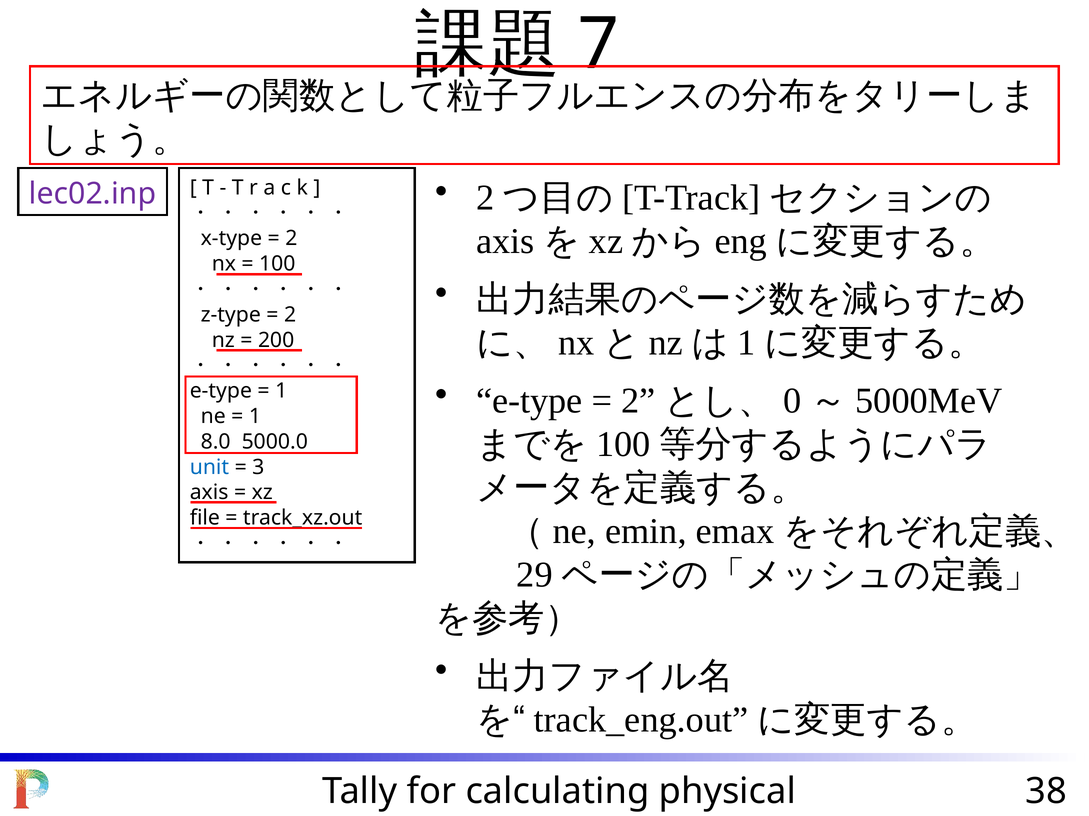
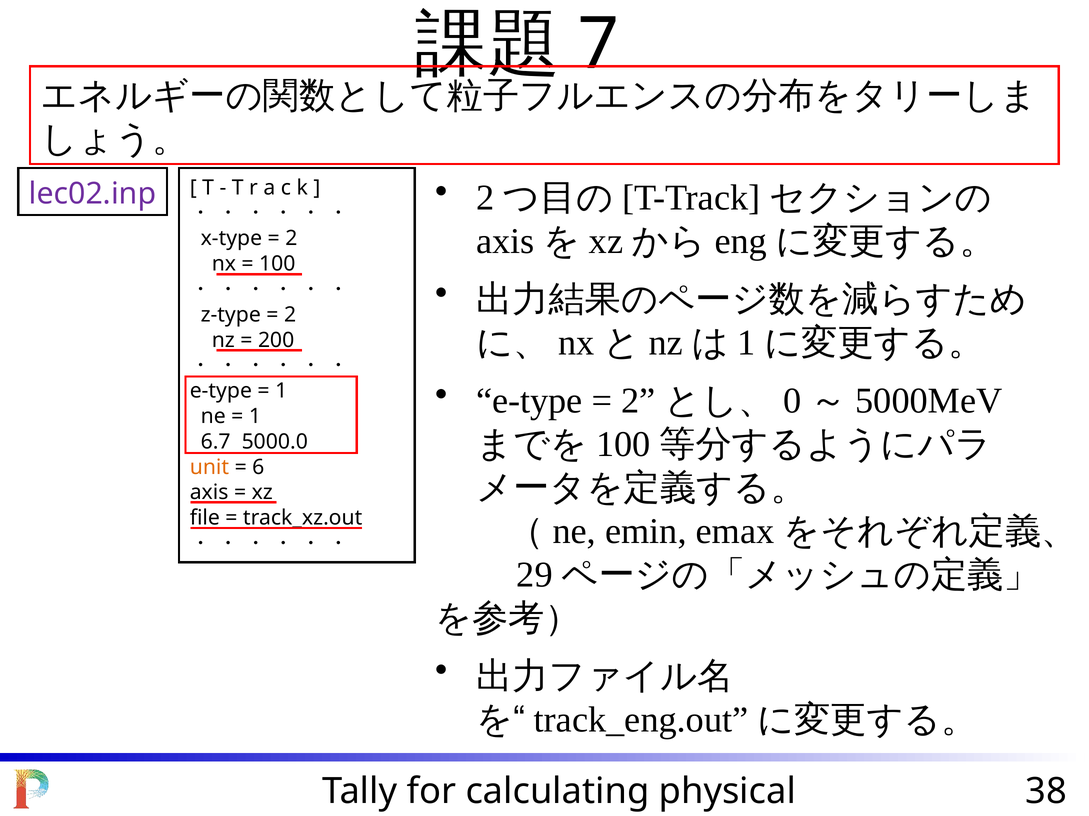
8.0: 8.0 -> 6.7 (216, 442)
unit colour: blue -> orange (209, 467)
3: 3 -> 6 (258, 467)
